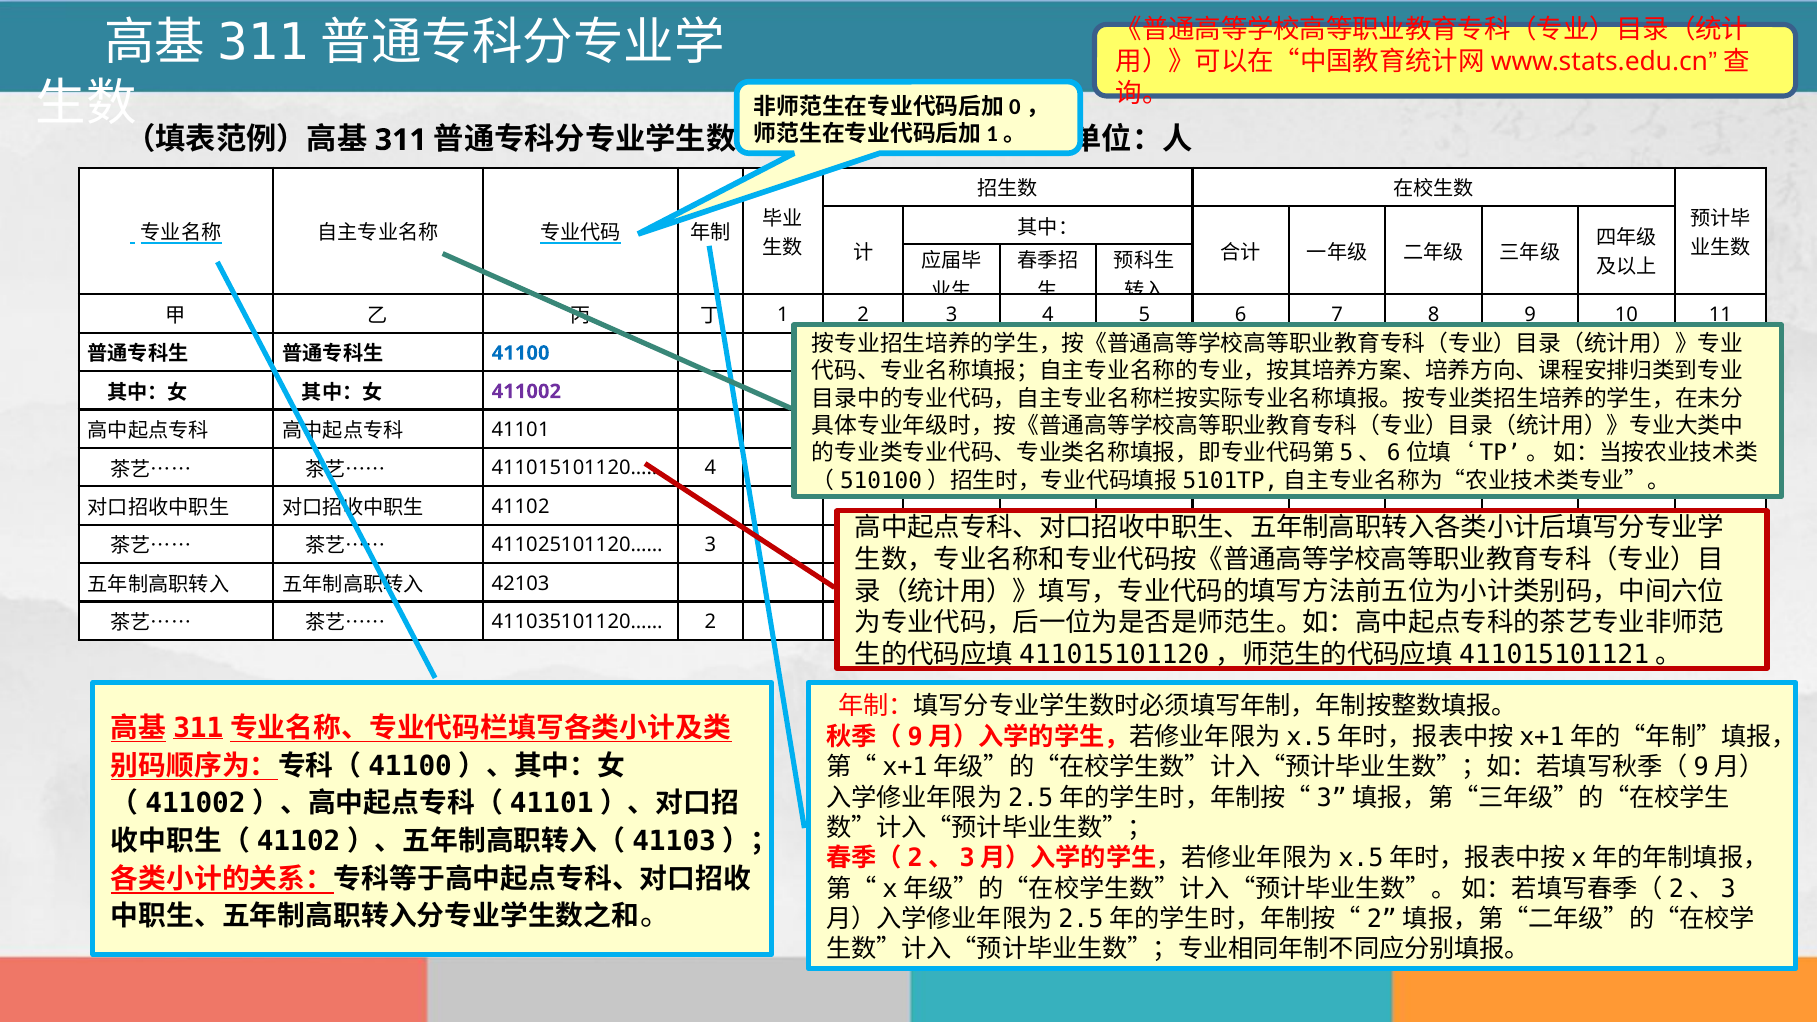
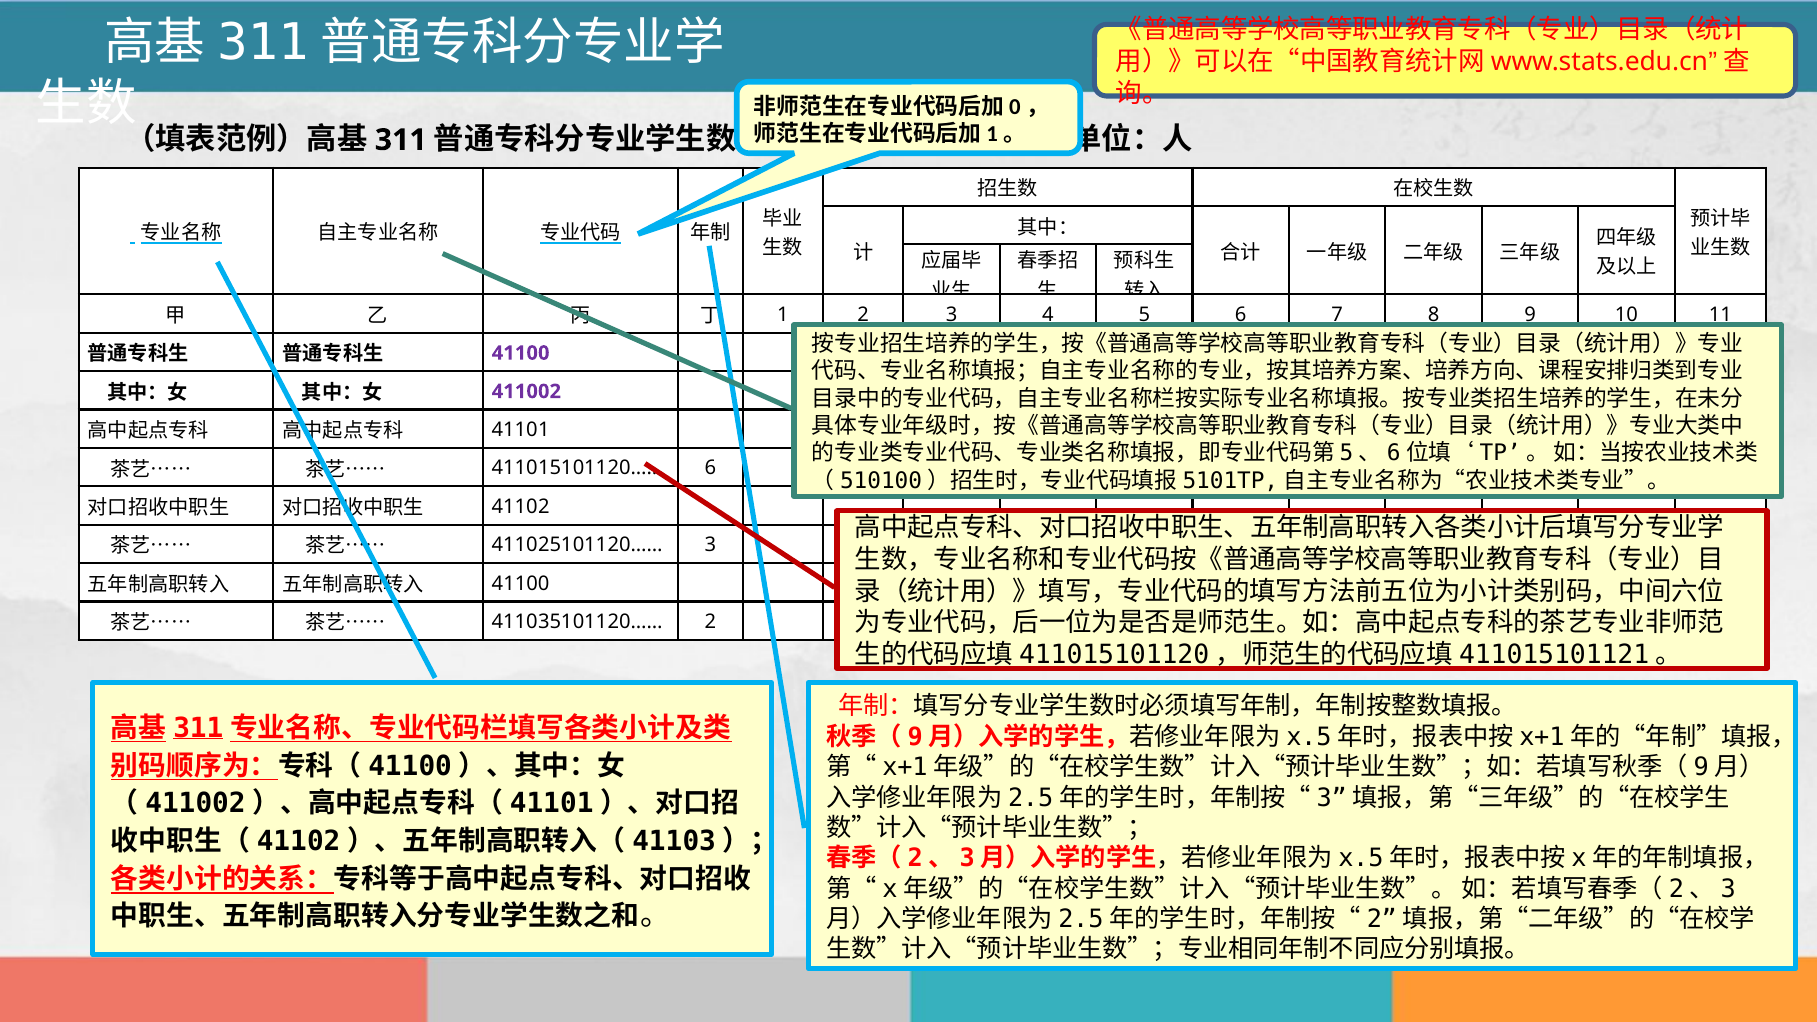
41100 colour: blue -> purple (521, 353)
411015101120…… 4: 4 -> 6 (710, 468)
42103: 42103 -> 41100 (521, 584)
